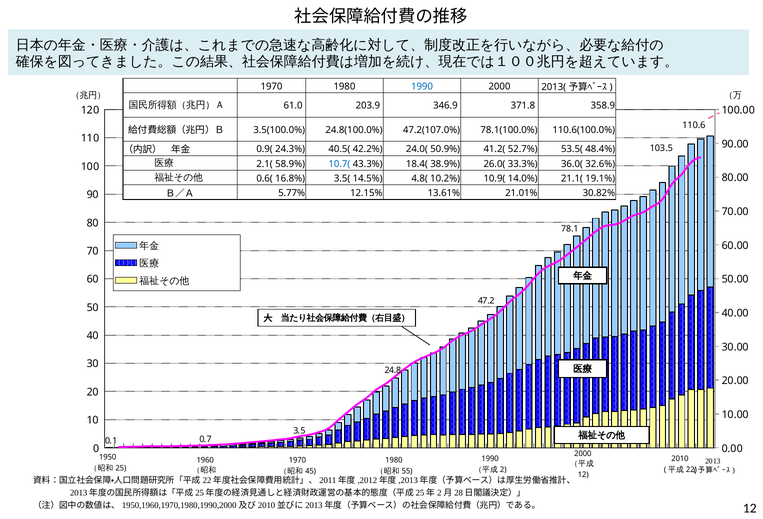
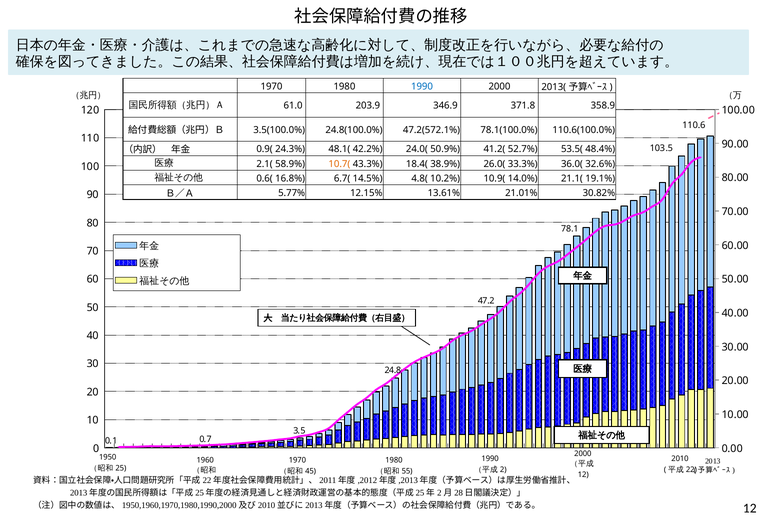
47.2(107.0%: 47.2(107.0% -> 47.2(572.1% (432, 130)
40.5(: 40.5( -> 48.1( (339, 149)
10.7( colour: blue -> orange (339, 164)
3.5(: 3.5( -> 6.7( (342, 178)
